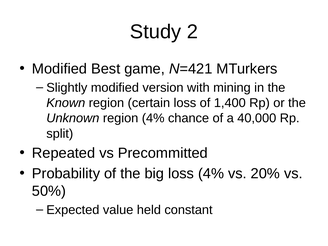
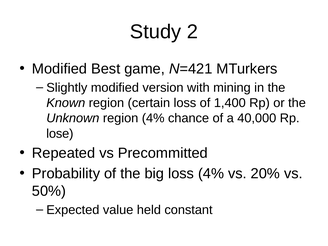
split: split -> lose (60, 134)
